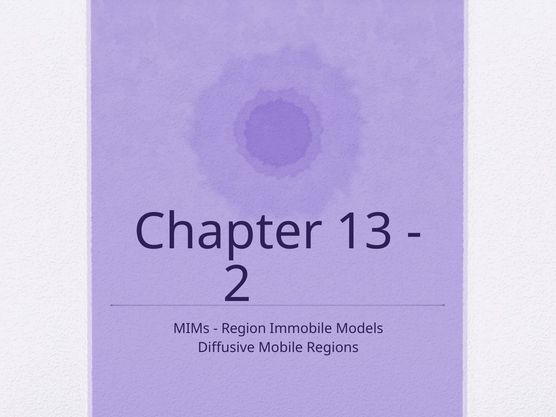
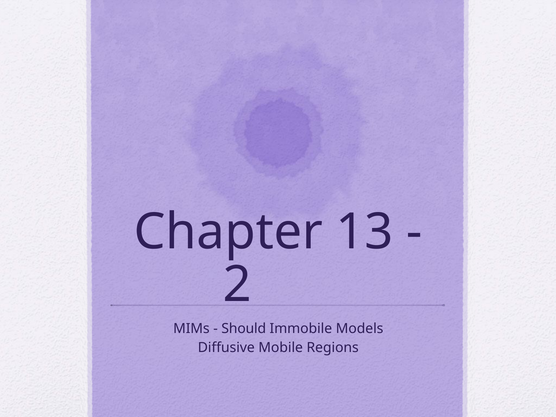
Region: Region -> Should (244, 329)
